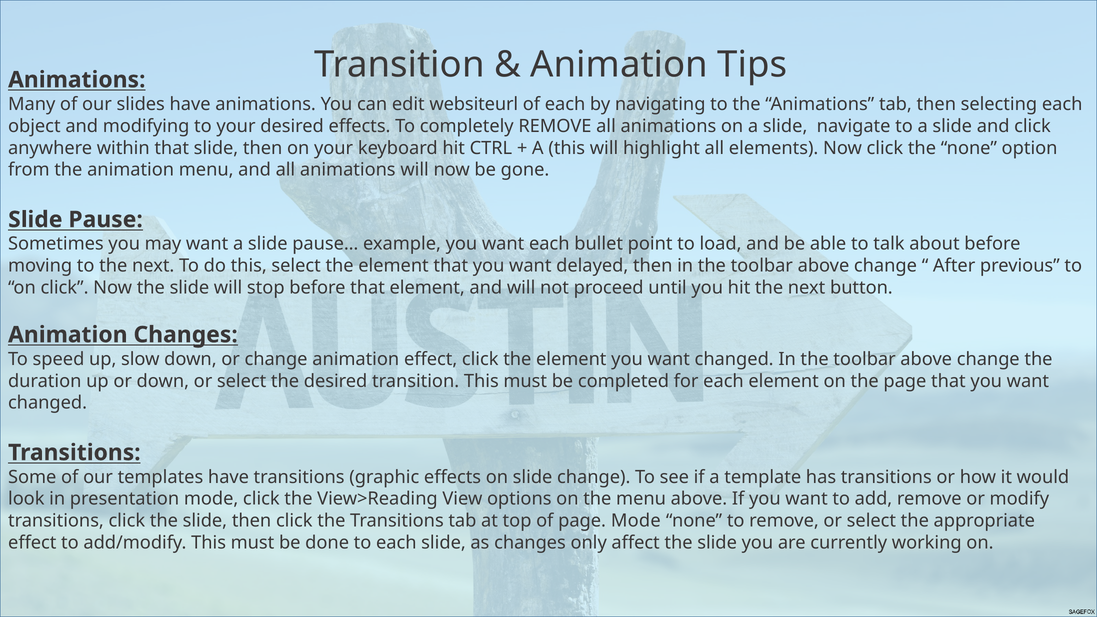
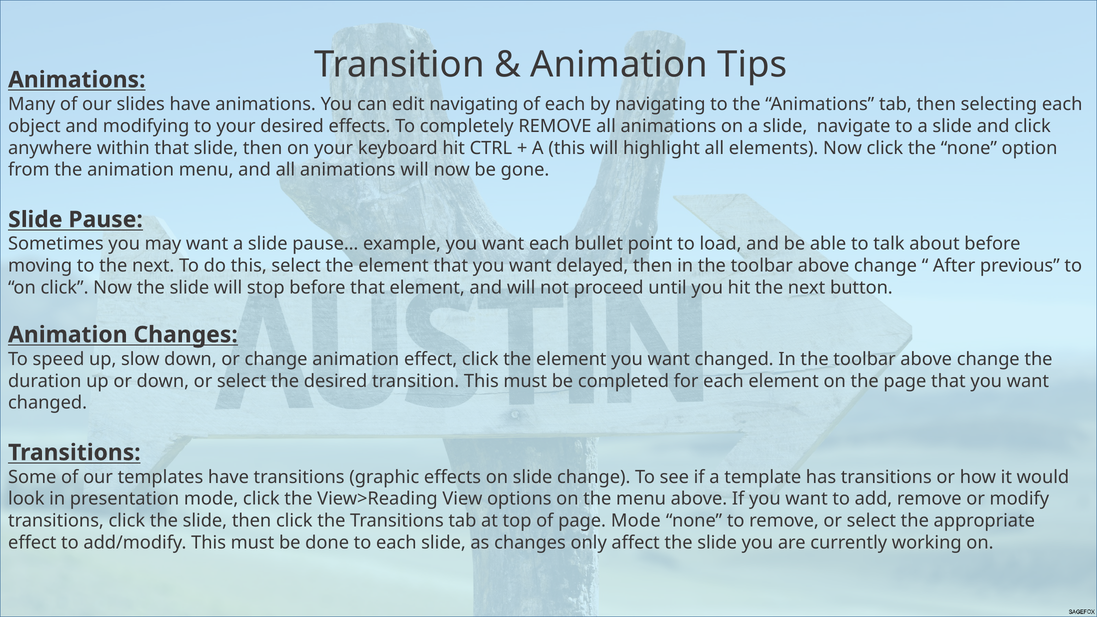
edit websiteurl: websiteurl -> navigating (474, 104)
